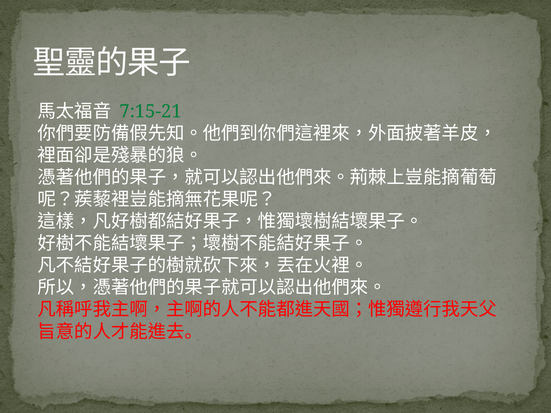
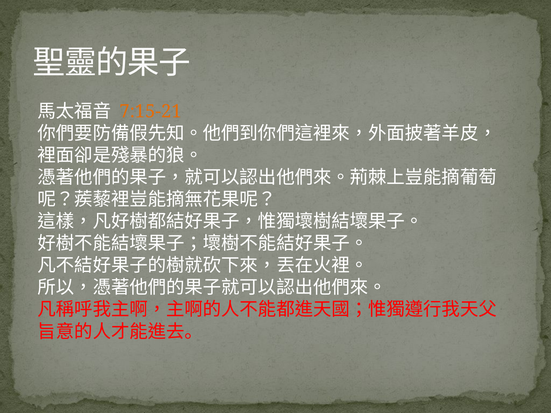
7:15-21 colour: green -> orange (151, 111)
